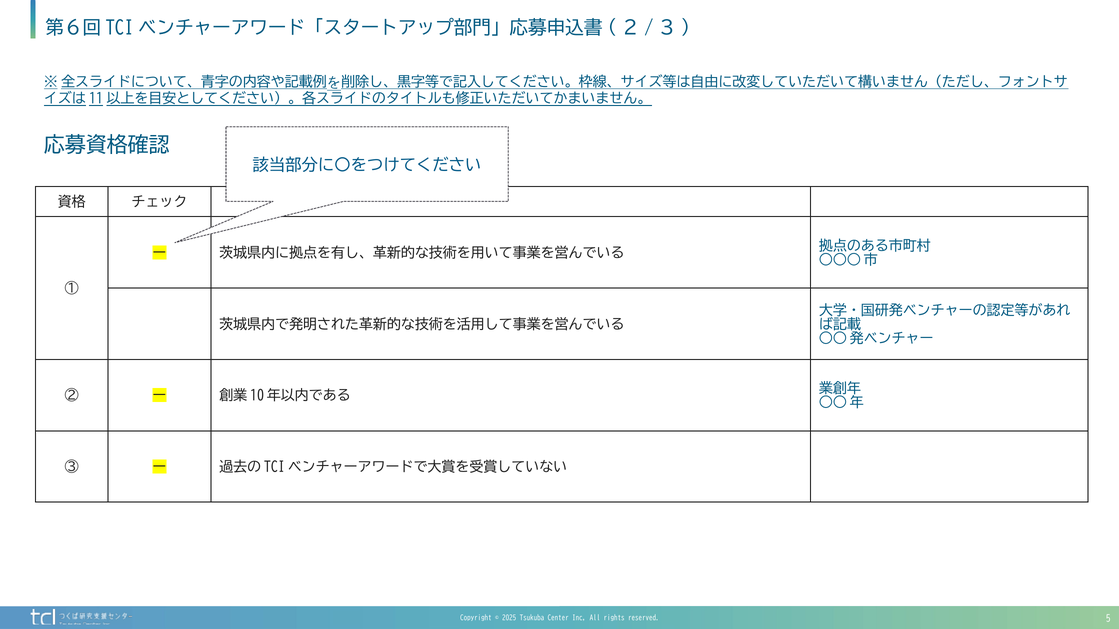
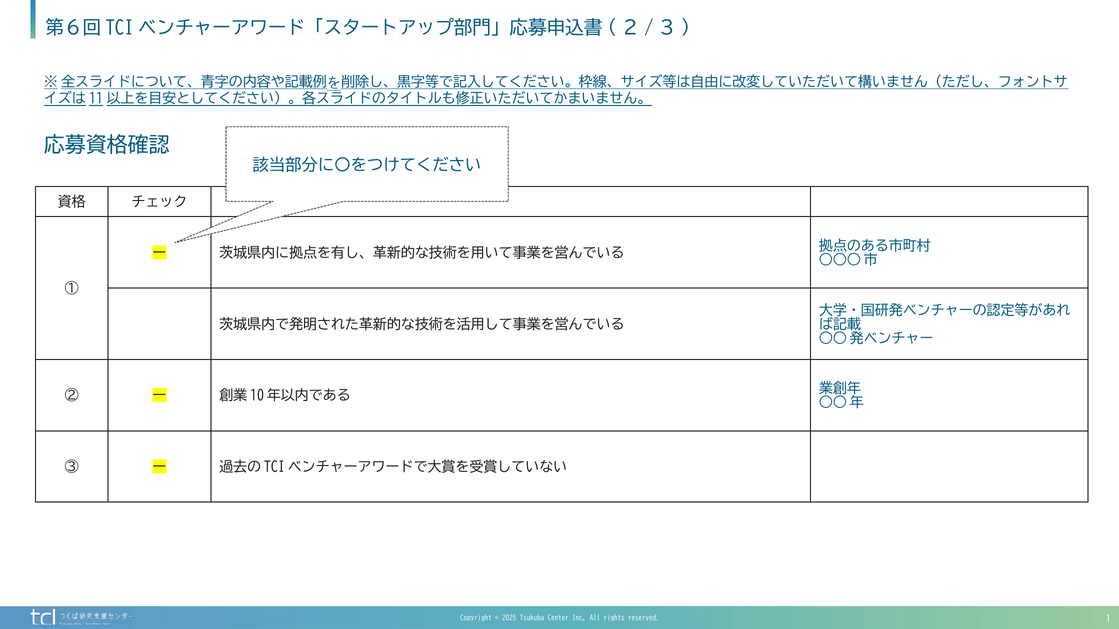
5: 5 -> 1 (1108, 619)
